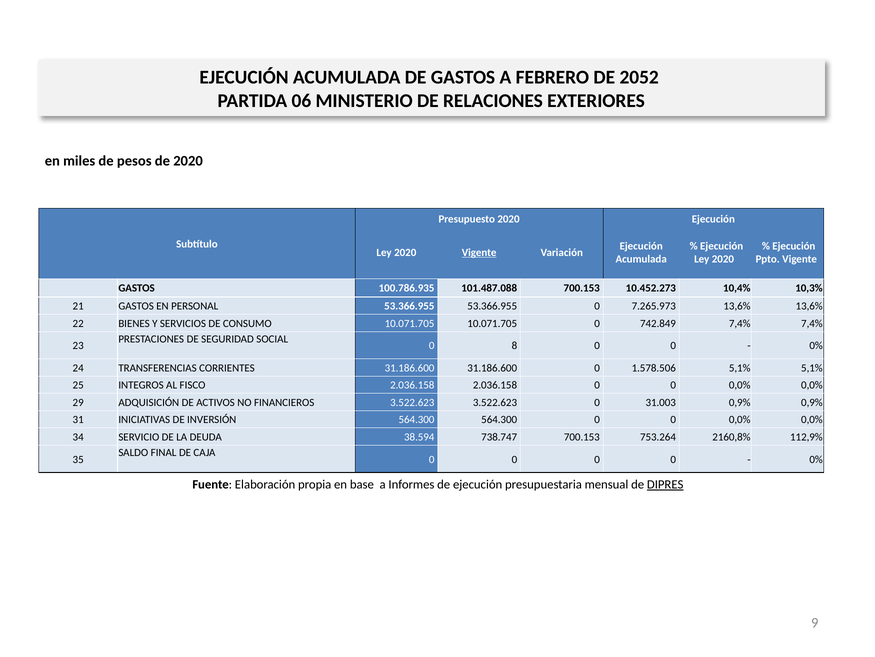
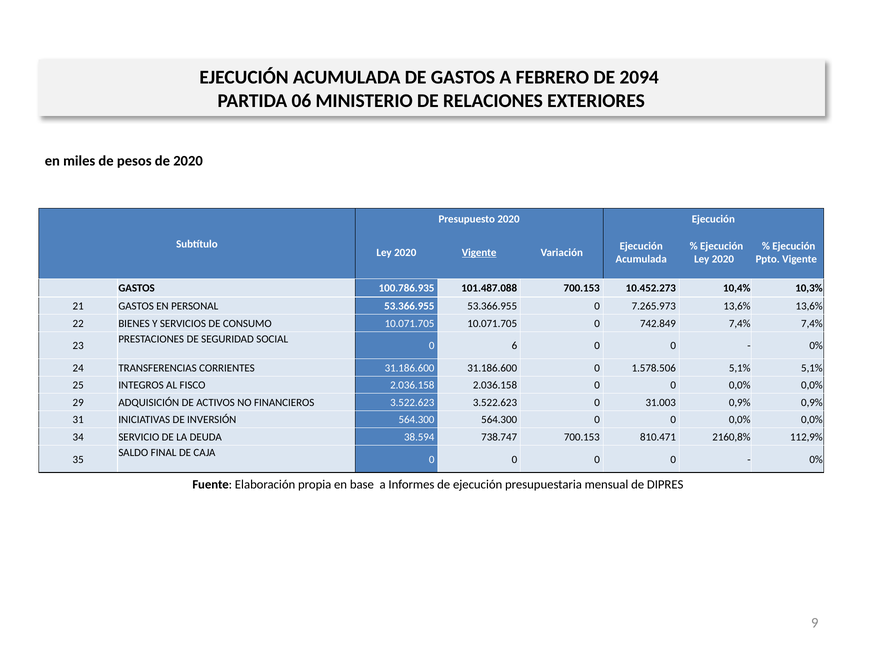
2052: 2052 -> 2094 (639, 77)
8: 8 -> 6 (514, 345)
753.264: 753.264 -> 810.471 (658, 437)
DIPRES underline: present -> none (665, 484)
